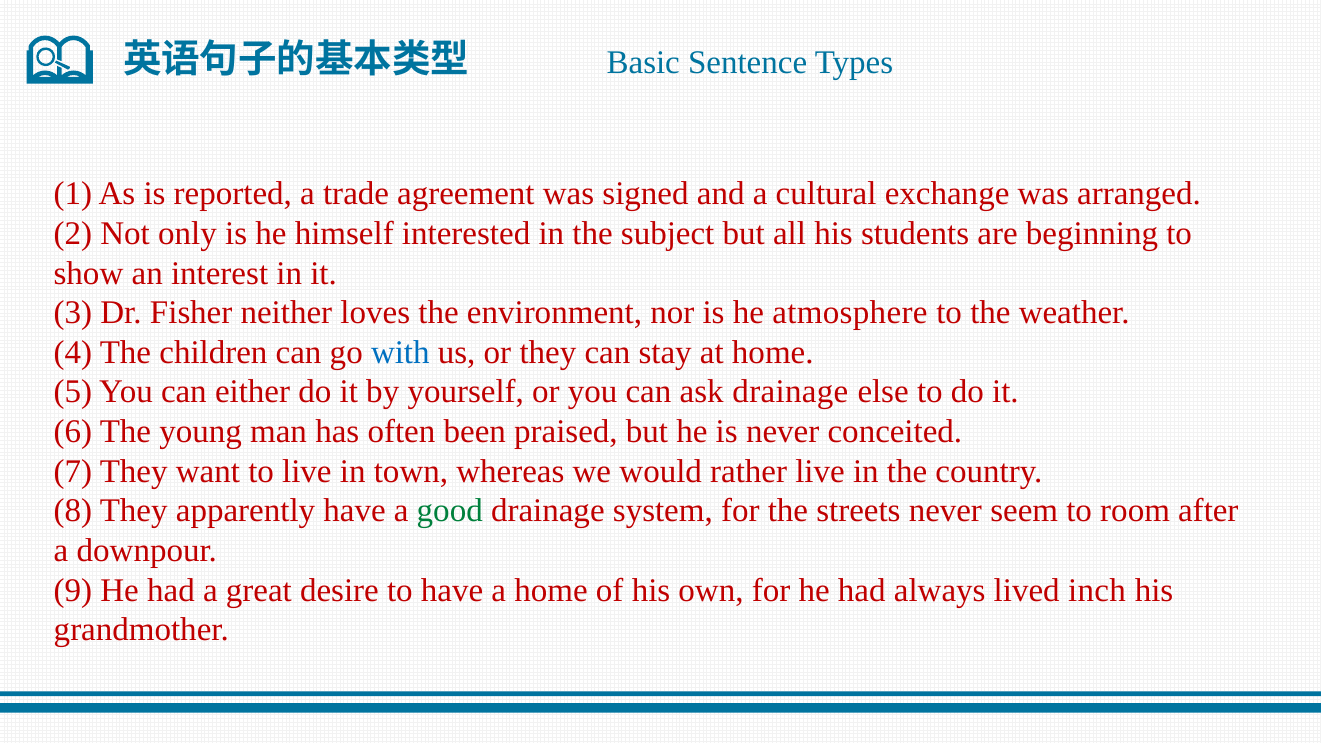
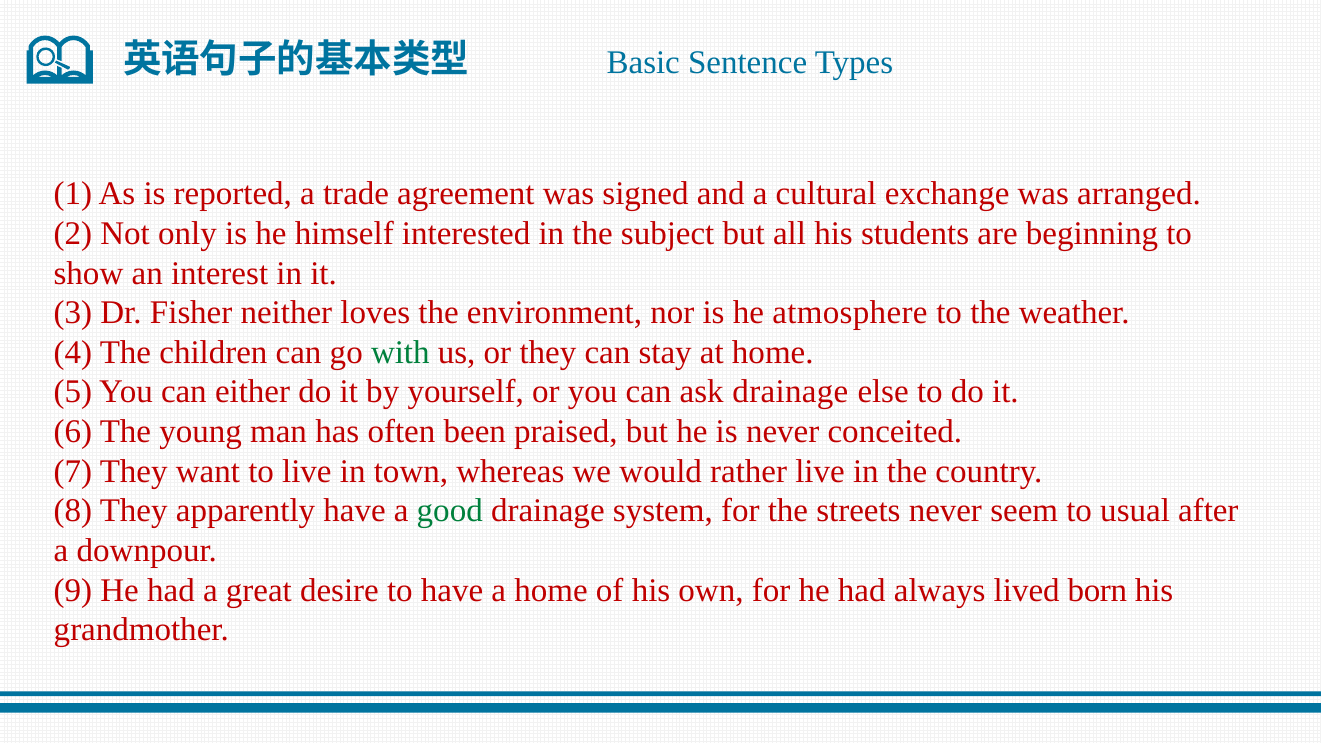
with colour: blue -> green (400, 352)
room: room -> usual (1135, 511)
inch: inch -> born (1097, 590)
